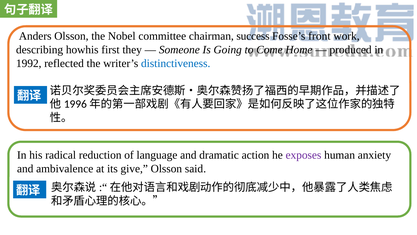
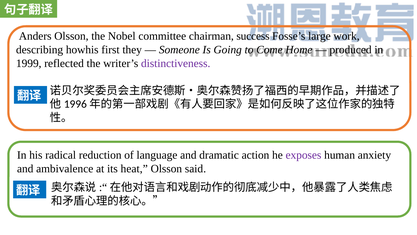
front: front -> large (319, 36)
1992: 1992 -> 1999 (29, 63)
distinctiveness colour: blue -> purple (176, 63)
give: give -> heat (134, 168)
